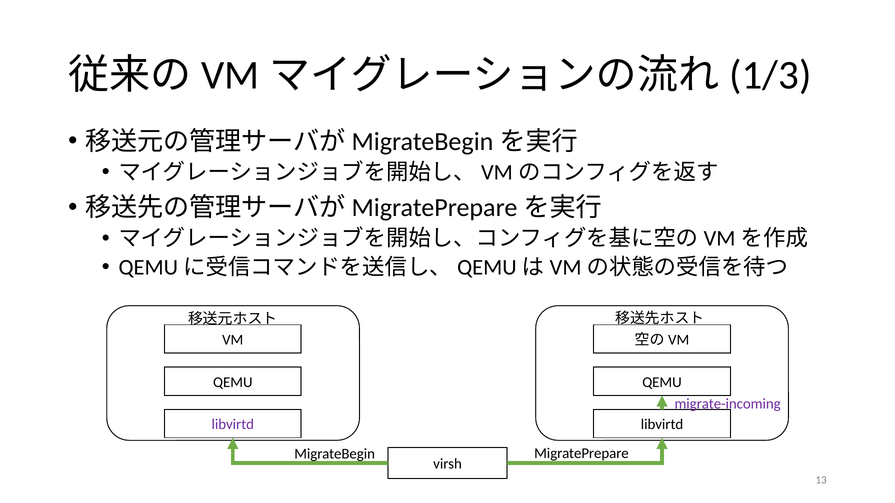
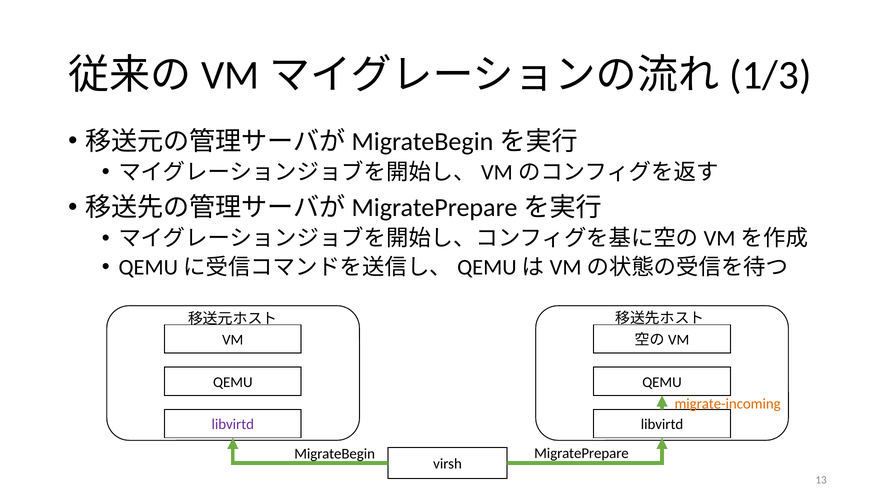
migrate-incoming colour: purple -> orange (728, 404)
